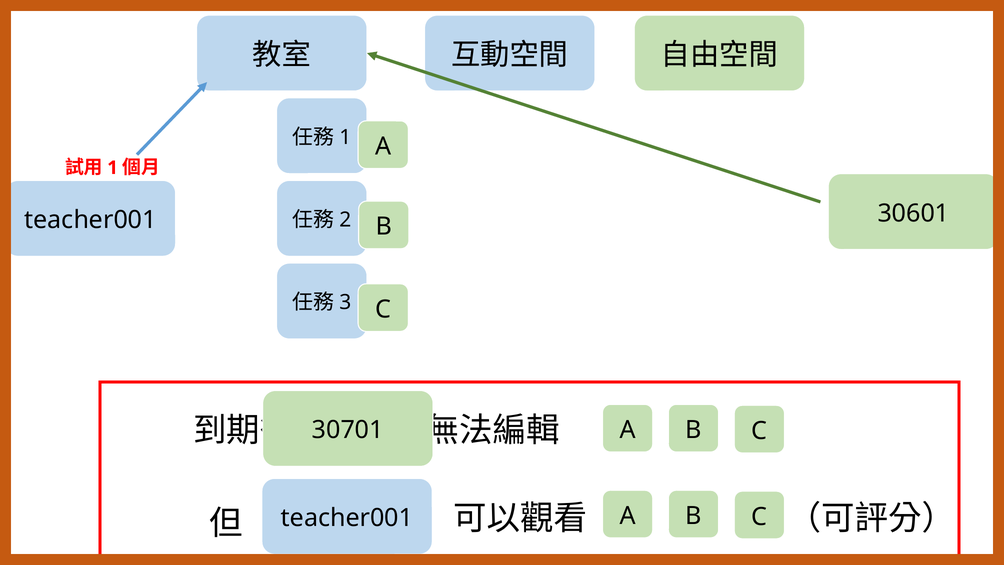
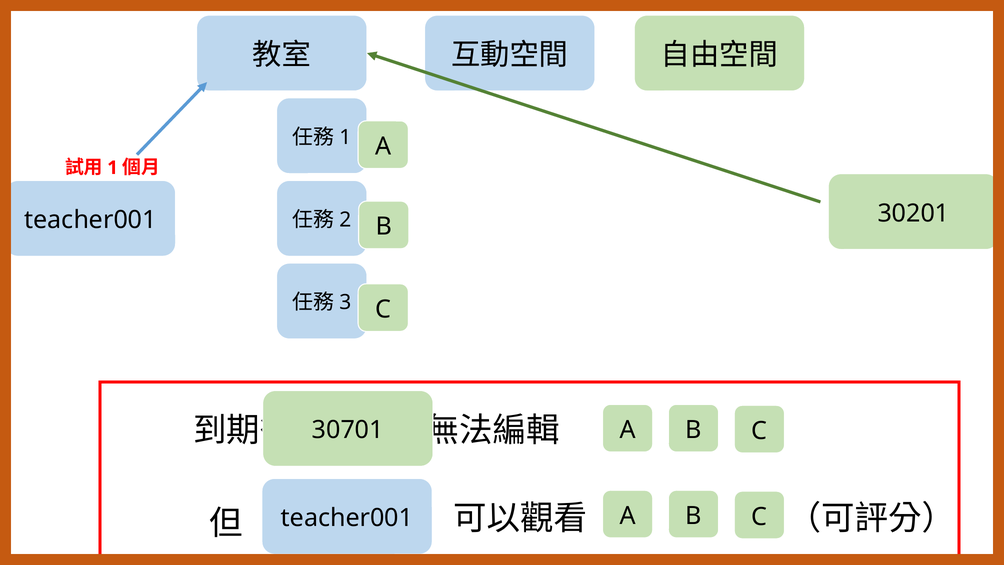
30601: 30601 -> 30201 (913, 213)
